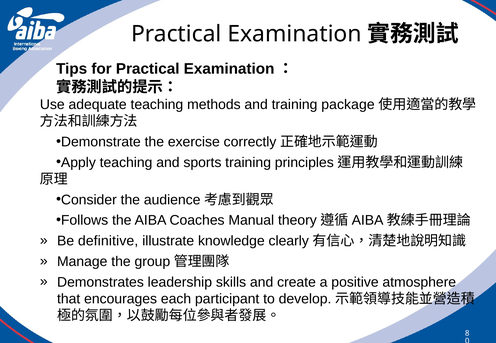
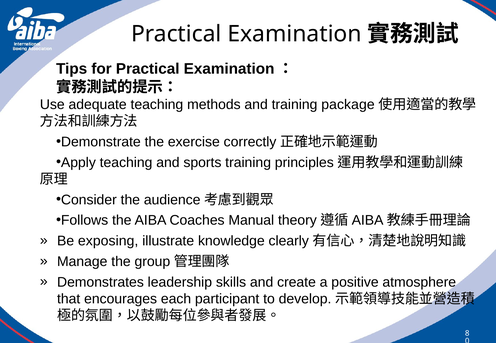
definitive: definitive -> exposing (108, 241)
